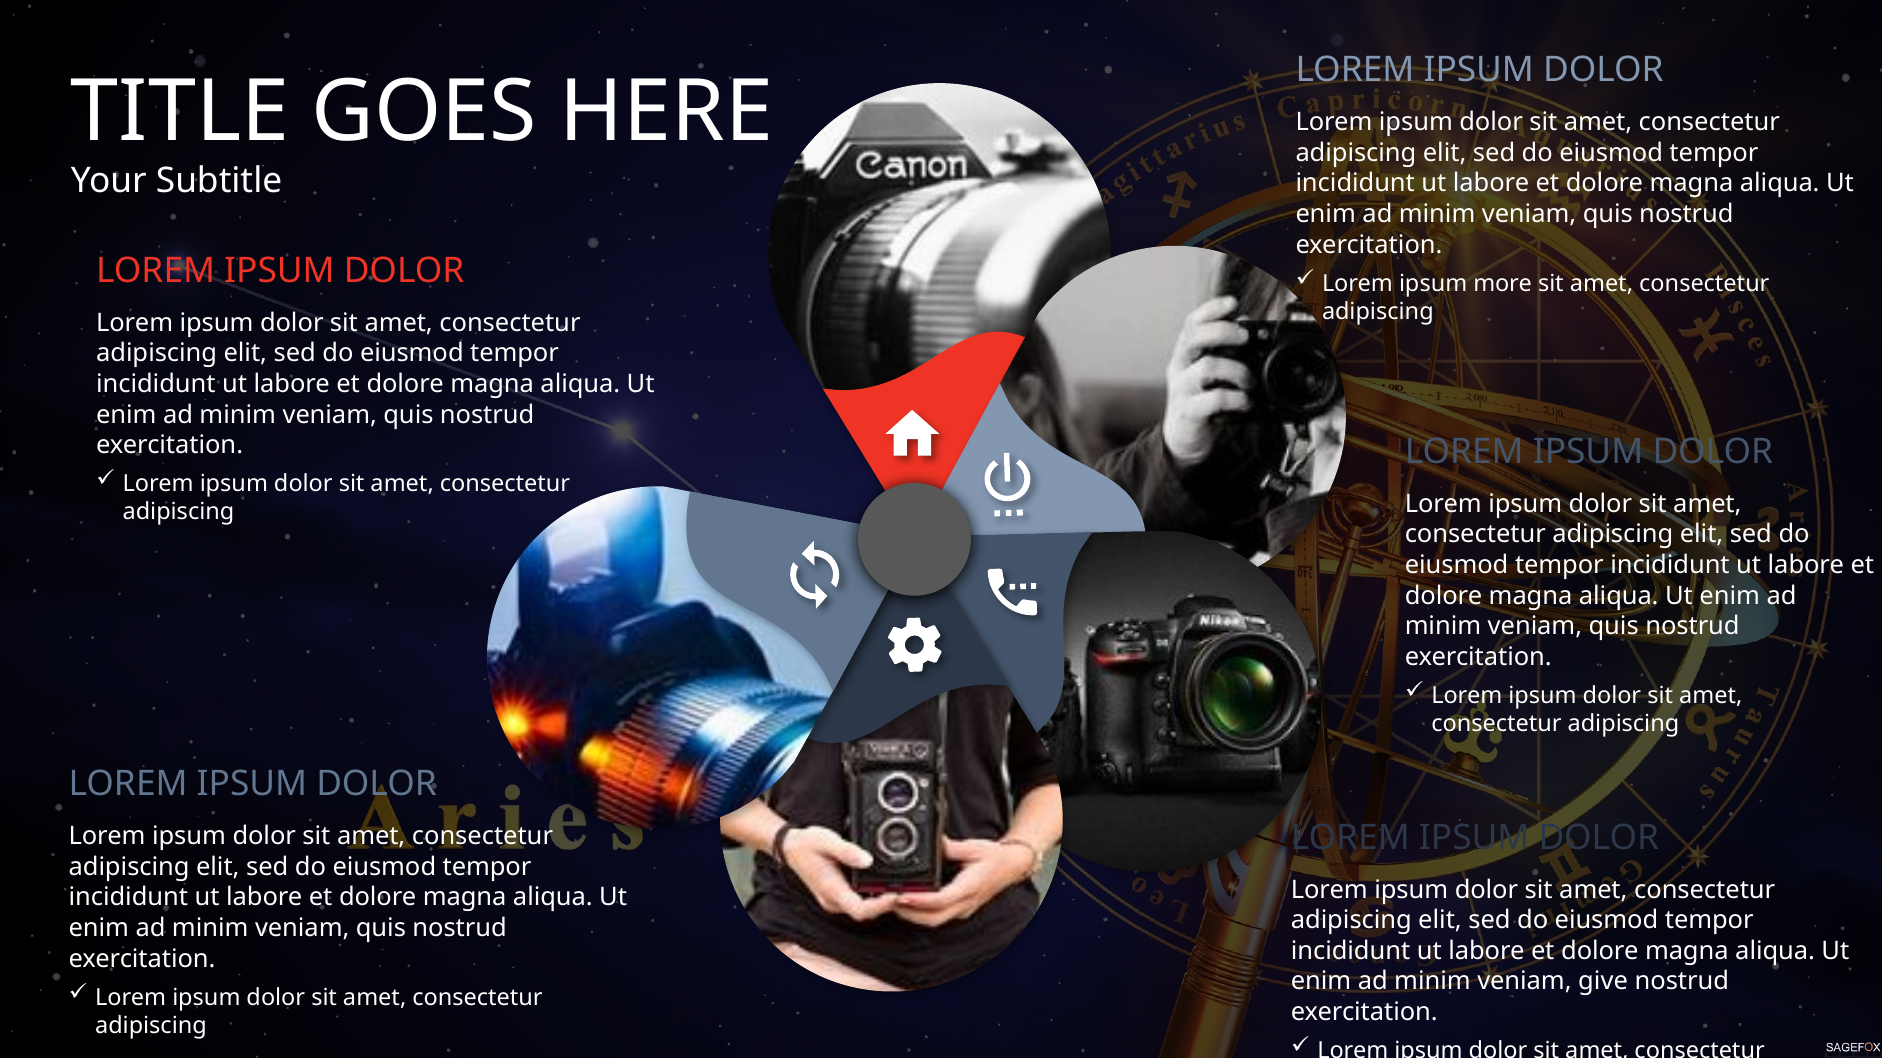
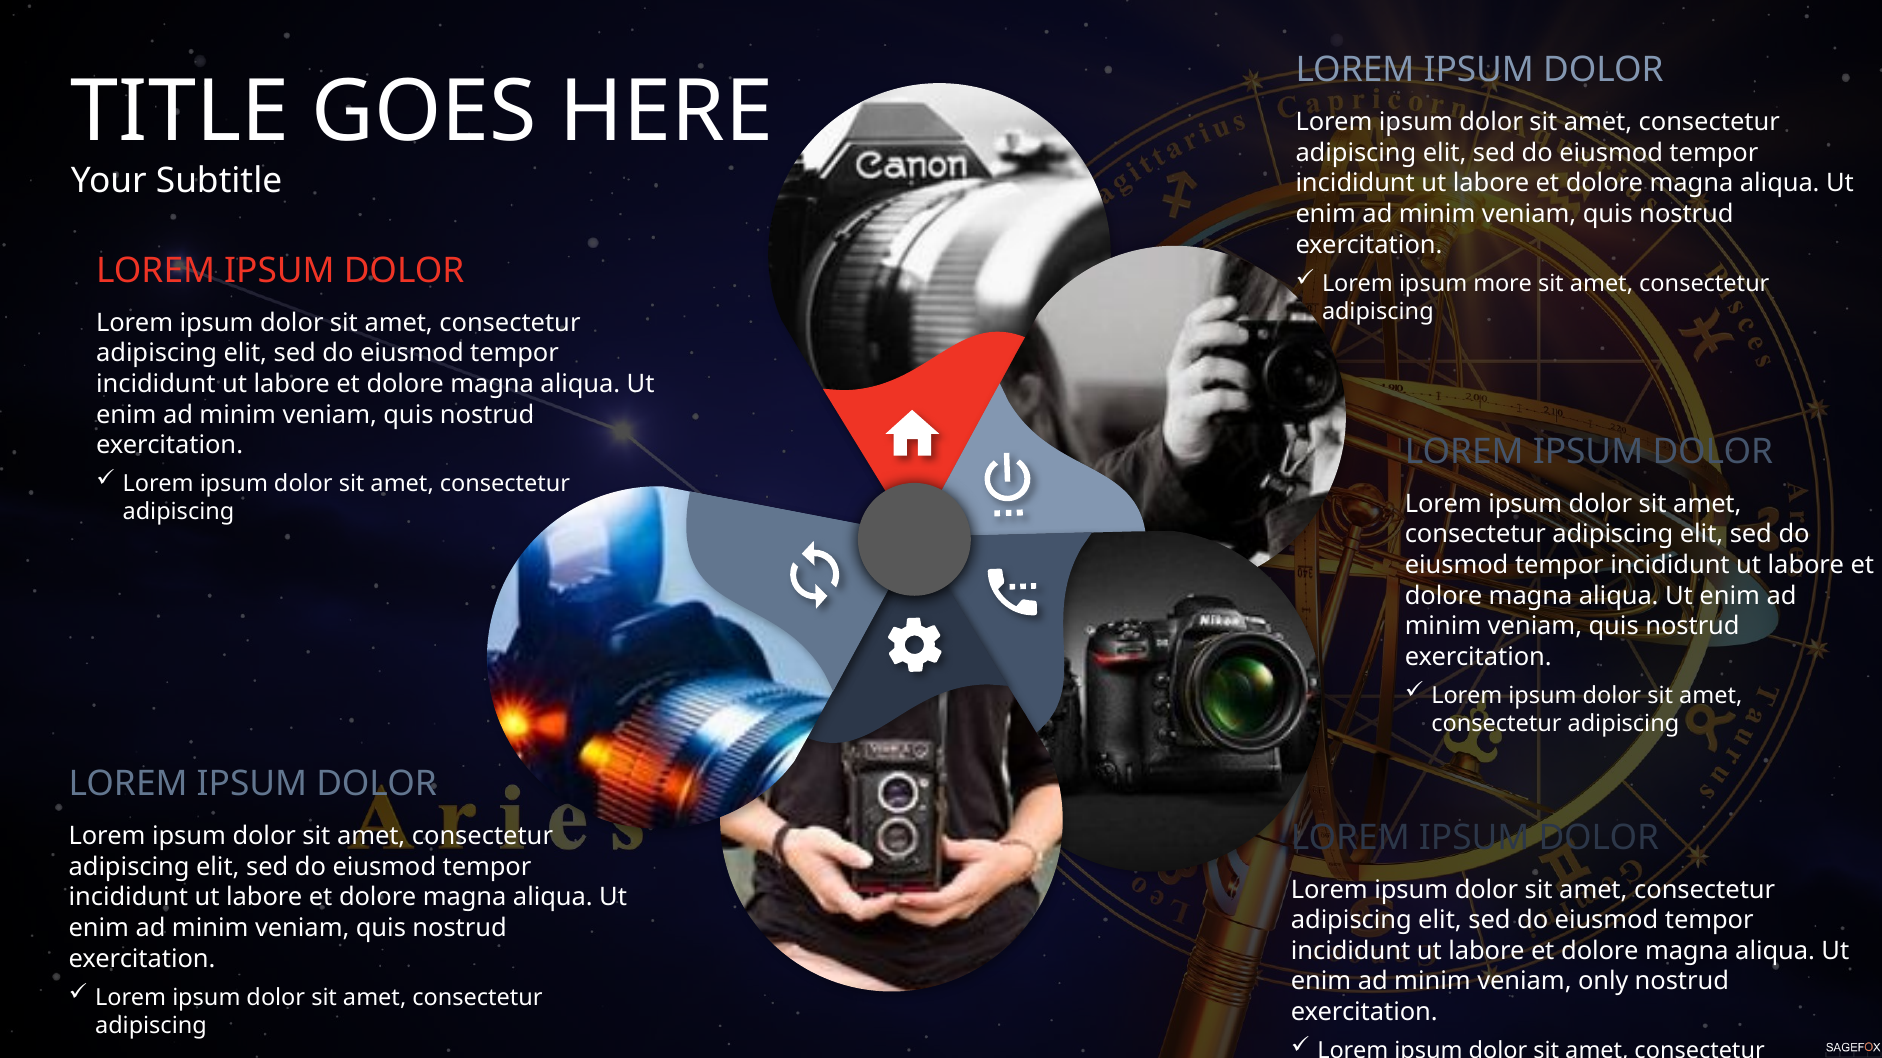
give: give -> only (1603, 982)
